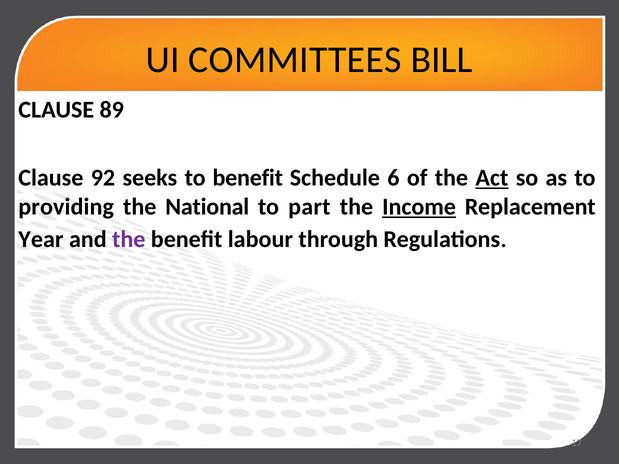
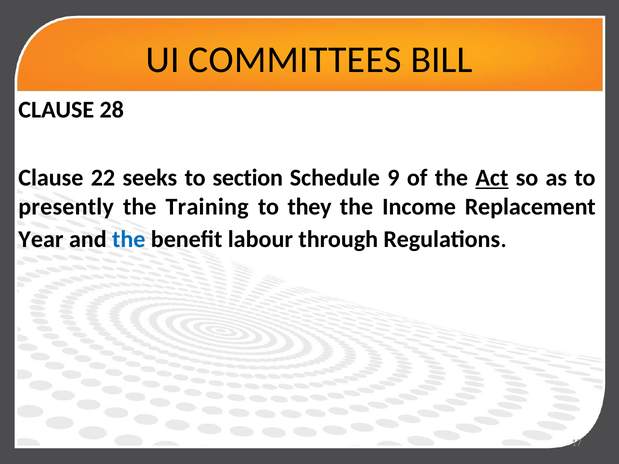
89: 89 -> 28 (112, 110)
92: 92 -> 22 (103, 178)
to benefit: benefit -> section (248, 178)
6: 6 -> 9 (393, 178)
providing: providing -> presently (66, 207)
National: National -> Training (207, 207)
part: part -> they (310, 207)
Income underline: present -> none (419, 207)
the colour: purple -> blue (129, 239)
